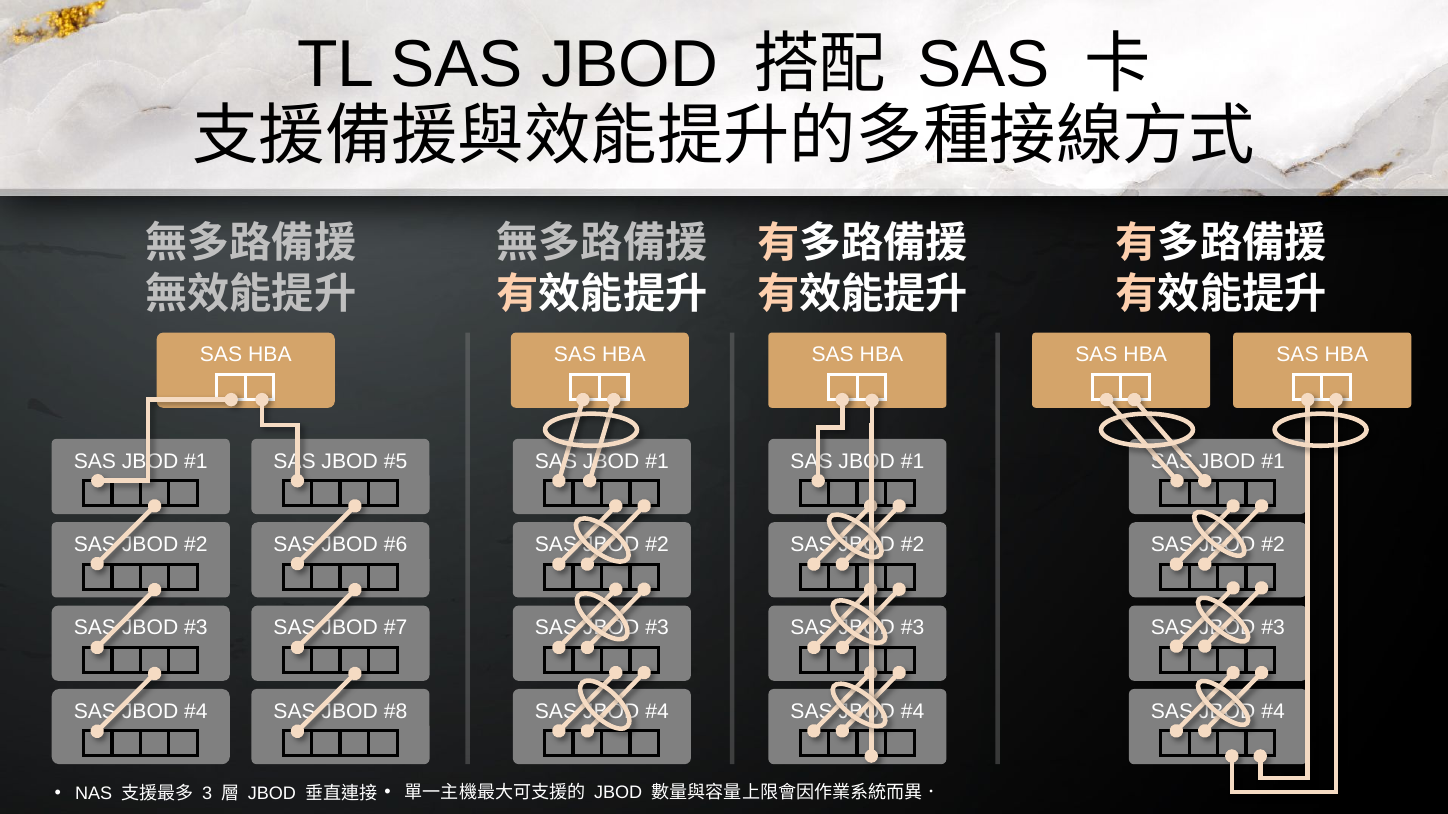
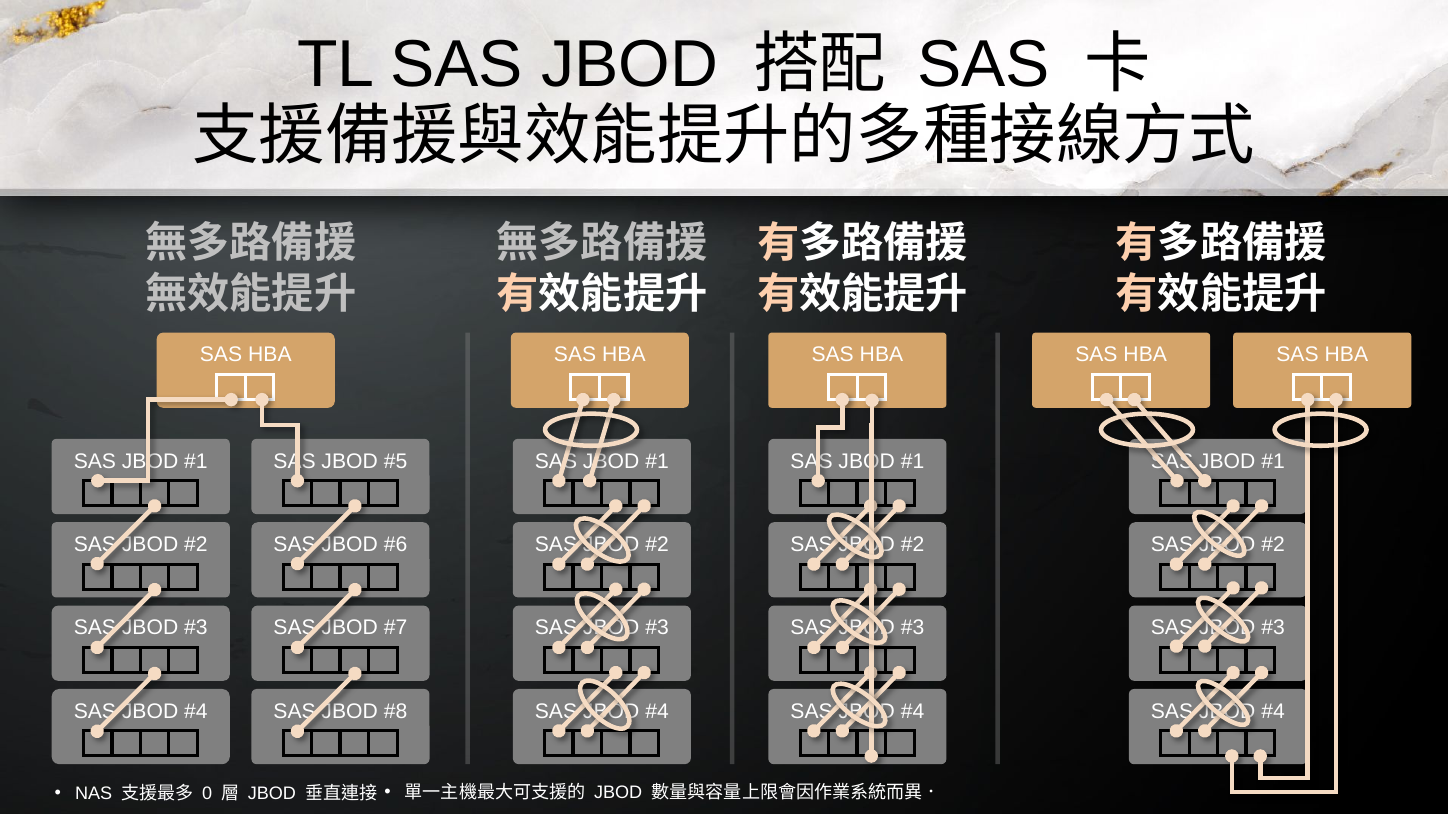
3: 3 -> 0 (207, 794)
